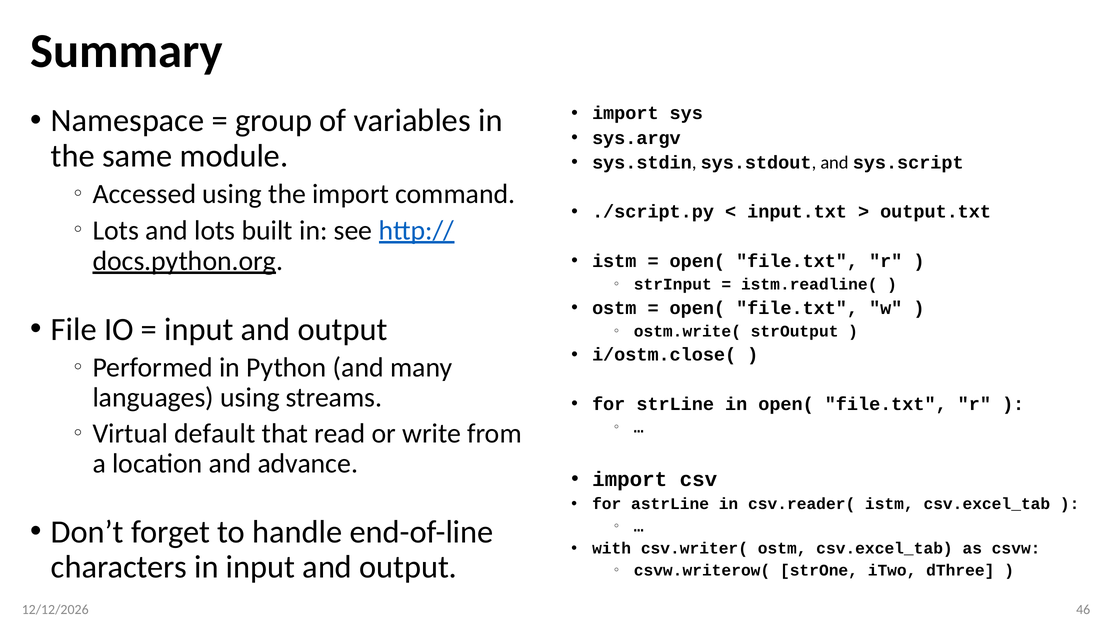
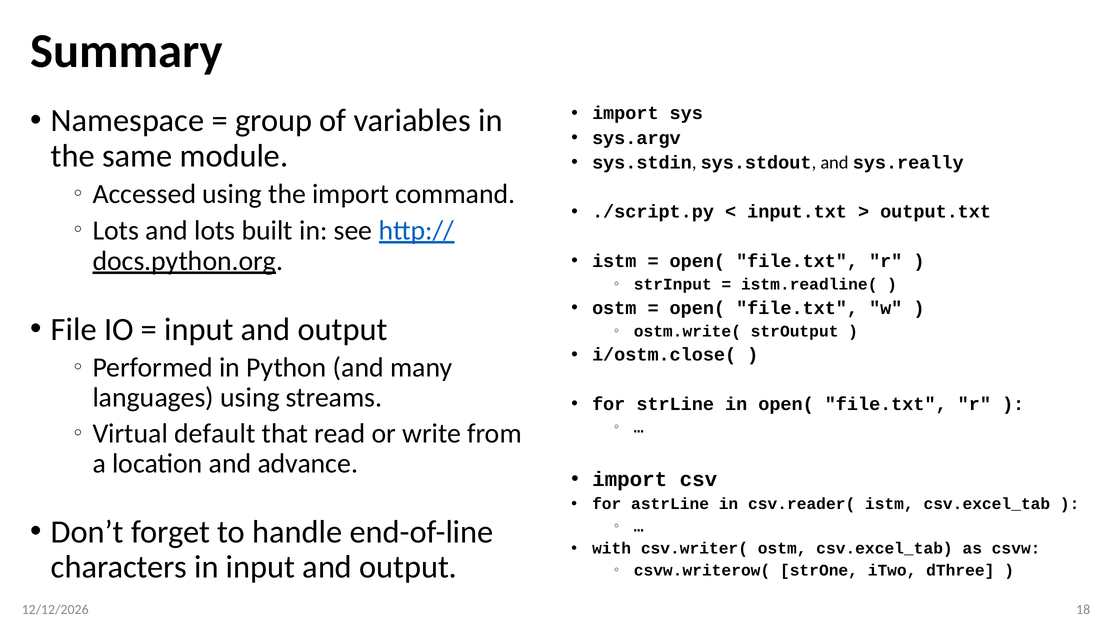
sys.script: sys.script -> sys.really (908, 162)
46: 46 -> 18 (1083, 609)
